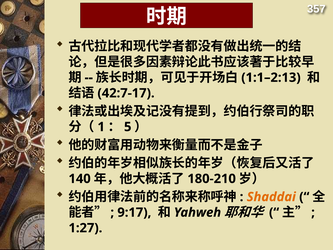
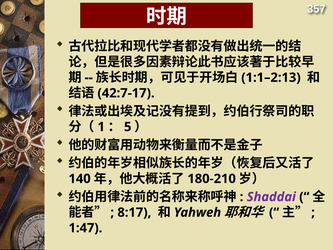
Shaddai colour: orange -> purple (271, 197)
9:17: 9:17 -> 8:17 (134, 212)
1:27: 1:27 -> 1:47 (85, 228)
